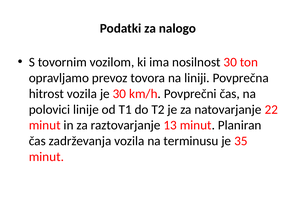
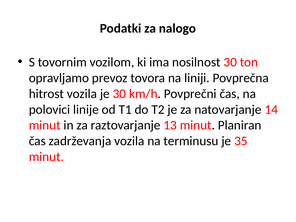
22: 22 -> 14 (271, 109)
